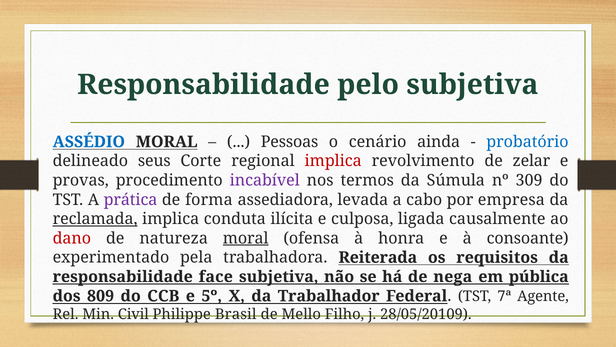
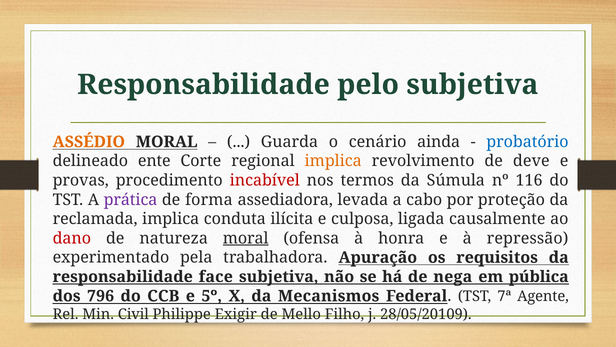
ASSÉDIO colour: blue -> orange (89, 142)
Pessoas: Pessoas -> Guarda (289, 142)
seus: seus -> ente (154, 161)
implica colour: red -> orange (333, 161)
zelar: zelar -> deve (531, 161)
incabível colour: purple -> red (265, 180)
309: 309 -> 116 (529, 180)
empresa: empresa -> proteção (511, 199)
reclamada underline: present -> none (95, 219)
consoante: consoante -> repressão (528, 238)
Reiterada: Reiterada -> Apuração (378, 257)
809: 809 -> 796 (101, 296)
Trabalhador: Trabalhador -> Mecanismos (329, 296)
Brasil: Brasil -> Exigir (236, 314)
